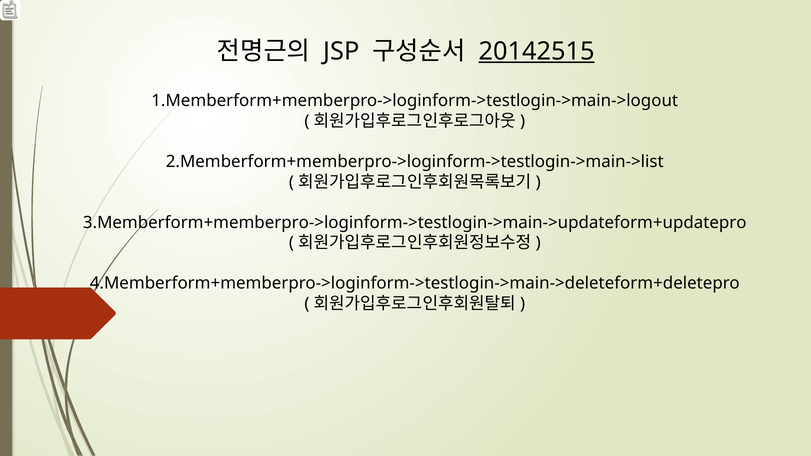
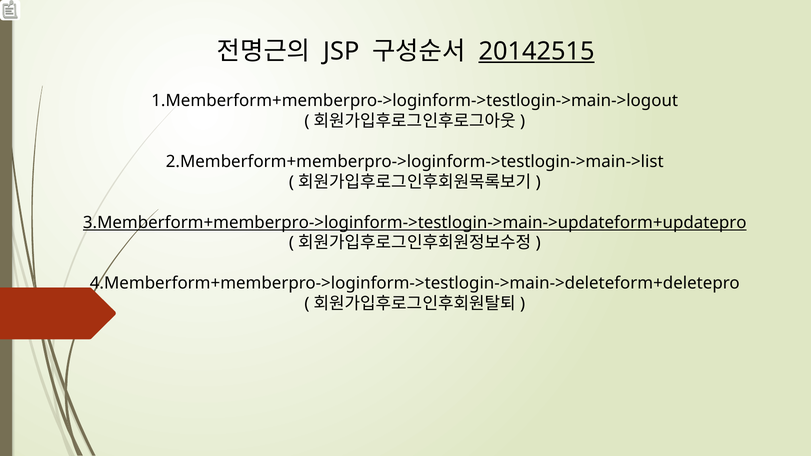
3.Memberform+memberpro->loginform->testlogin->main->updateform+updatepro underline: none -> present (415, 223)
